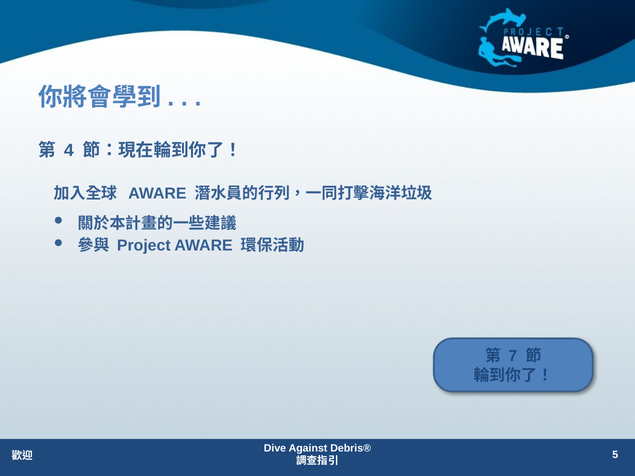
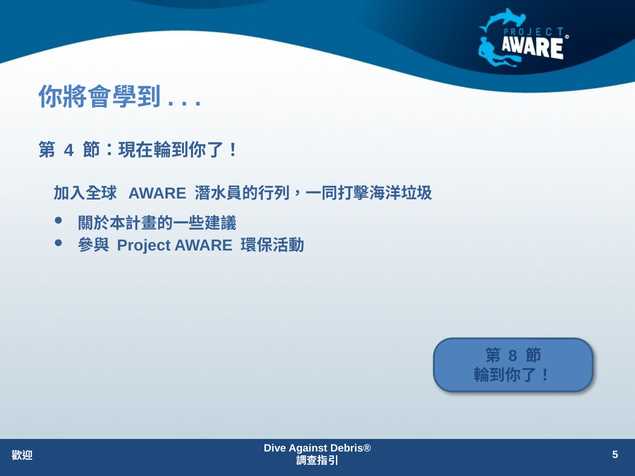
7: 7 -> 8 (513, 356)
